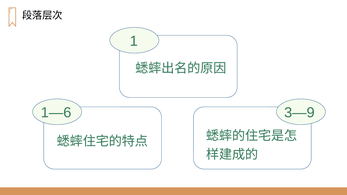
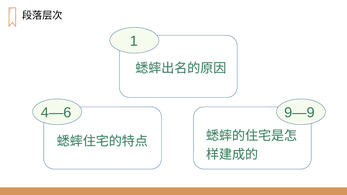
1—6: 1—6 -> 4—6 (56, 113)
3—9: 3—9 -> 9—9 (299, 113)
